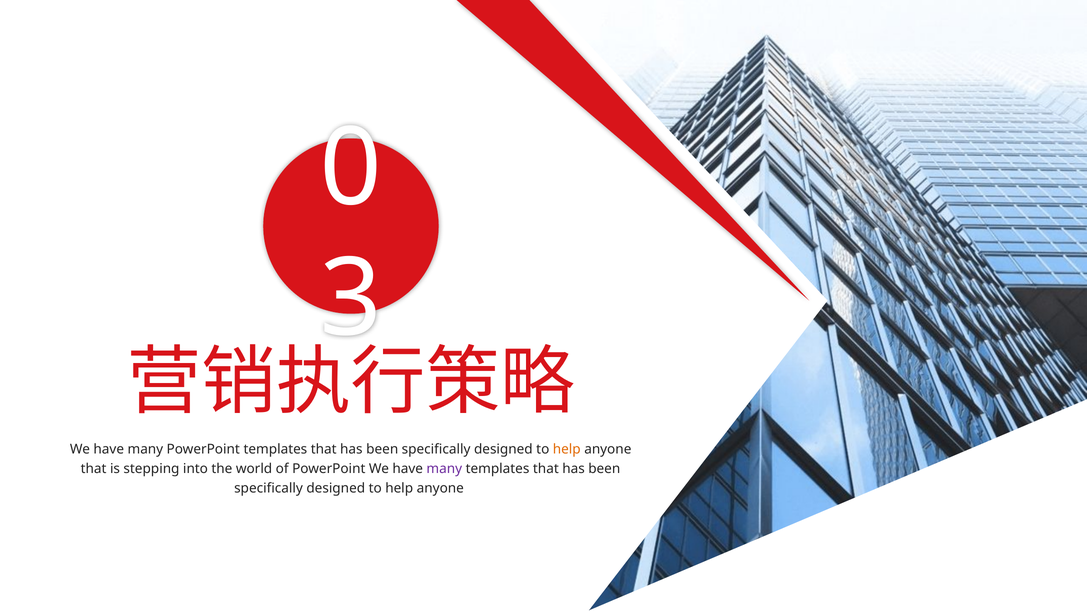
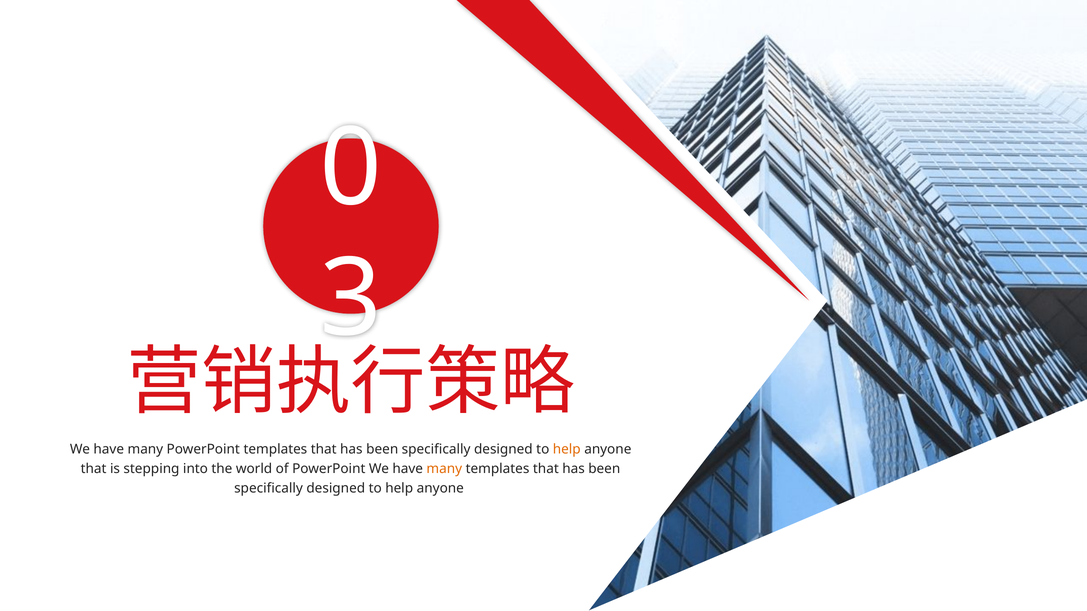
many colour: purple -> orange (444, 469)
